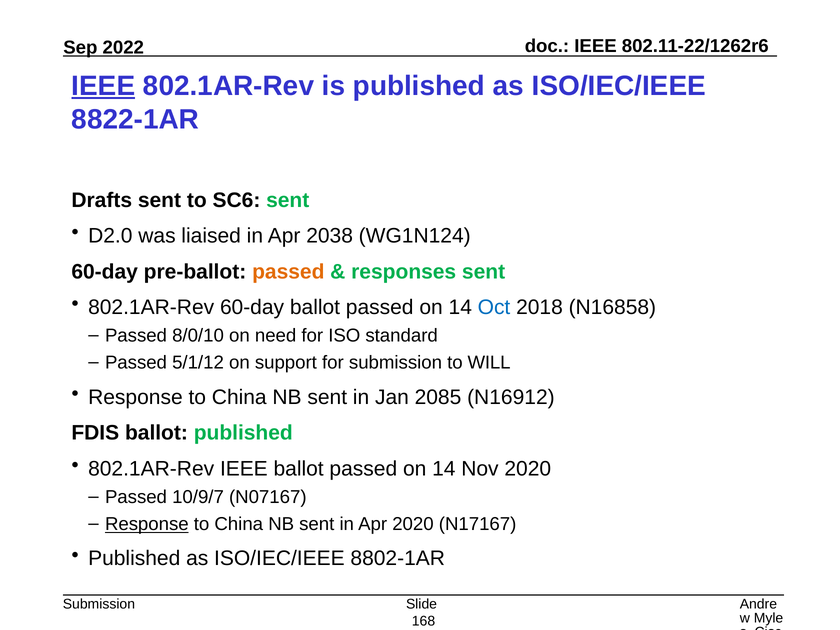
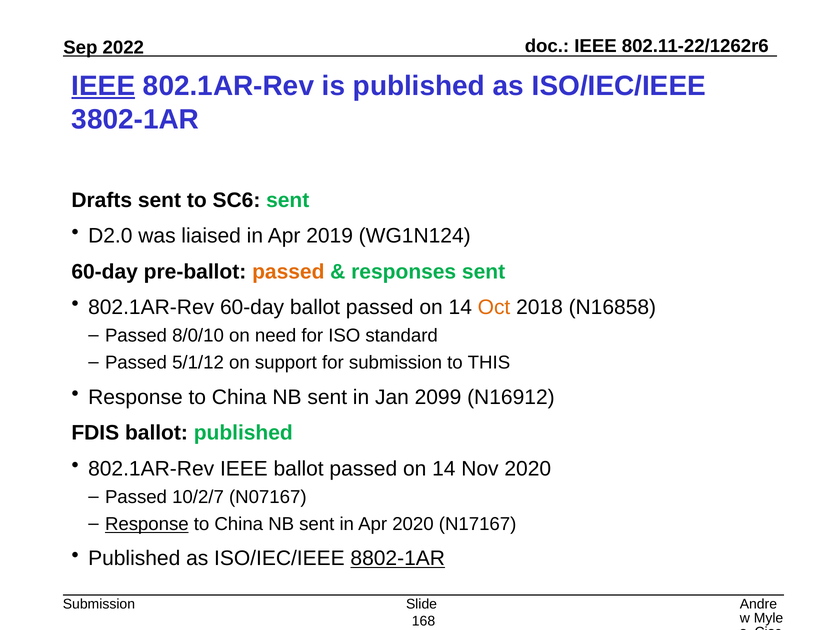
8822-1AR: 8822-1AR -> 3802-1AR (135, 120)
2038: 2038 -> 2019 (330, 236)
Oct colour: blue -> orange (494, 307)
WILL: WILL -> THIS (489, 363)
2085: 2085 -> 2099 (438, 397)
10/9/7: 10/9/7 -> 10/2/7 (198, 497)
8802-1AR underline: none -> present (398, 559)
